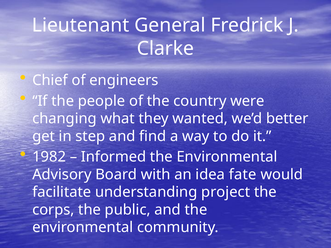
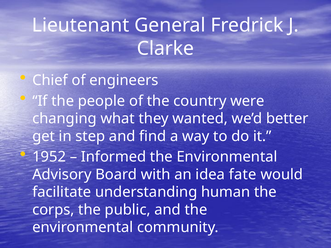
1982: 1982 -> 1952 (49, 157)
project: project -> human (226, 192)
